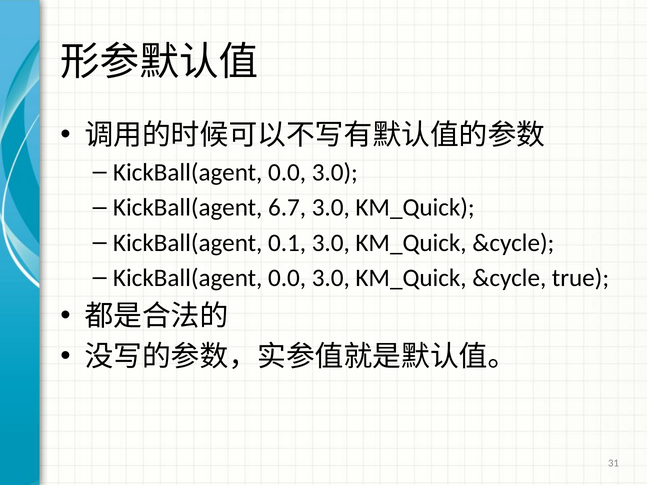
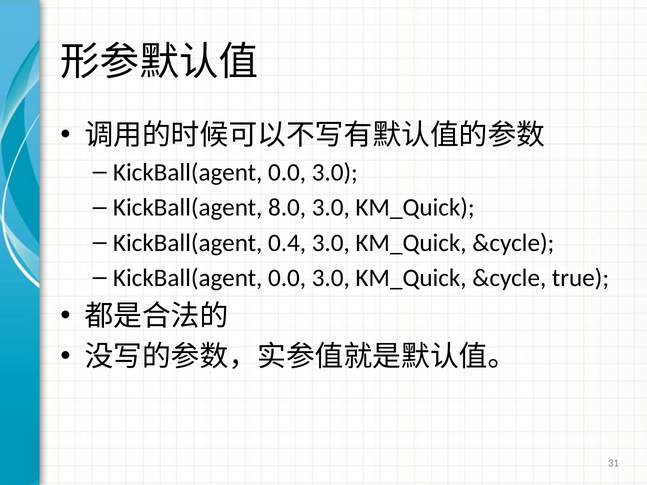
6.7: 6.7 -> 8.0 (287, 208)
0.1: 0.1 -> 0.4 (287, 243)
